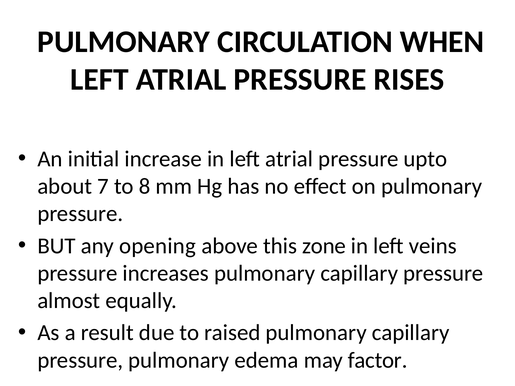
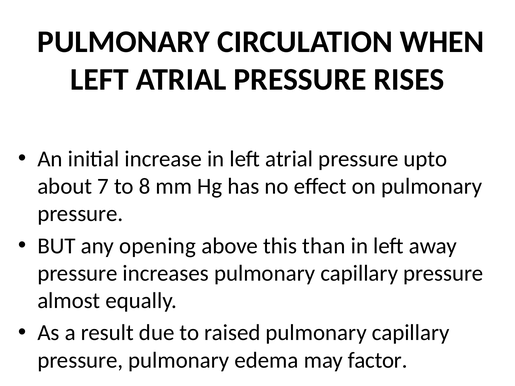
zone: zone -> than (324, 246)
veins: veins -> away (433, 246)
